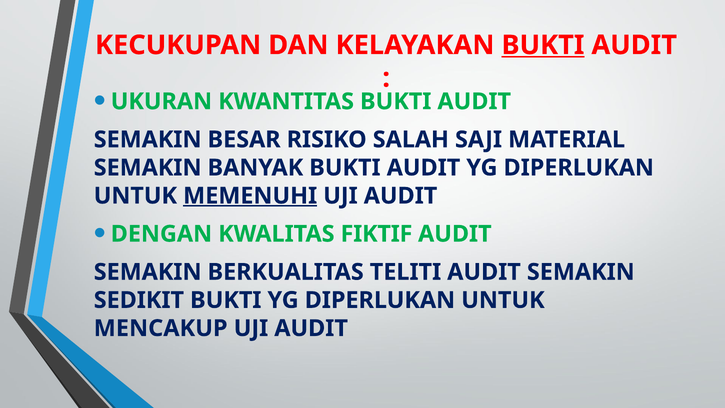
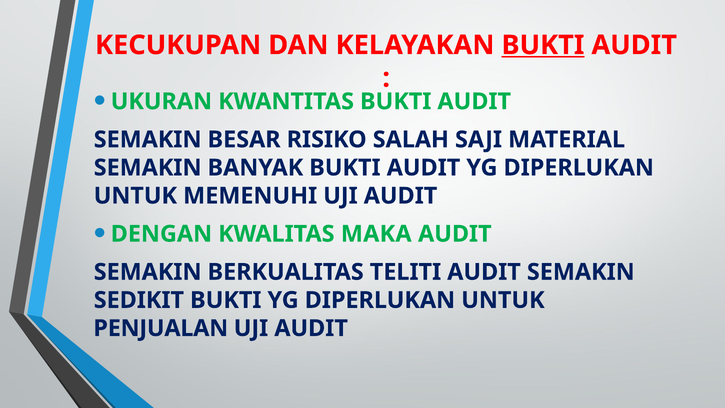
MEMENUHI underline: present -> none (250, 196)
FIKTIF: FIKTIF -> MAKA (376, 234)
MENCAKUP: MENCAKUP -> PENJUALAN (161, 328)
